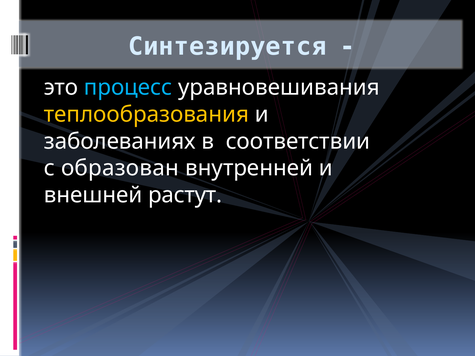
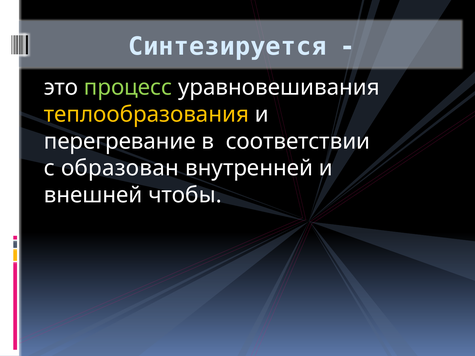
процесс colour: light blue -> light green (128, 88)
заболеваниях: заболеваниях -> перегревание (120, 141)
растут: растут -> чтобы (185, 195)
